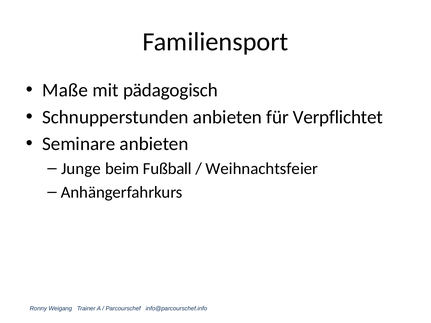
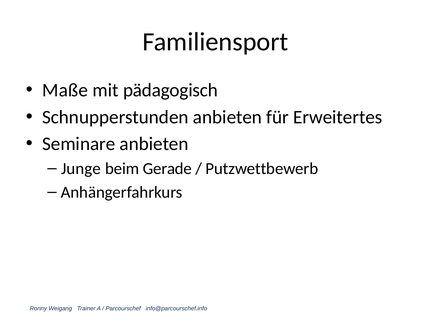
Verpflichtet: Verpflichtet -> Erweitertes (338, 117)
Fußball: Fußball -> Gerade (167, 169)
Weihnachtsfeier: Weihnachtsfeier -> Putzwettbewerb (262, 169)
